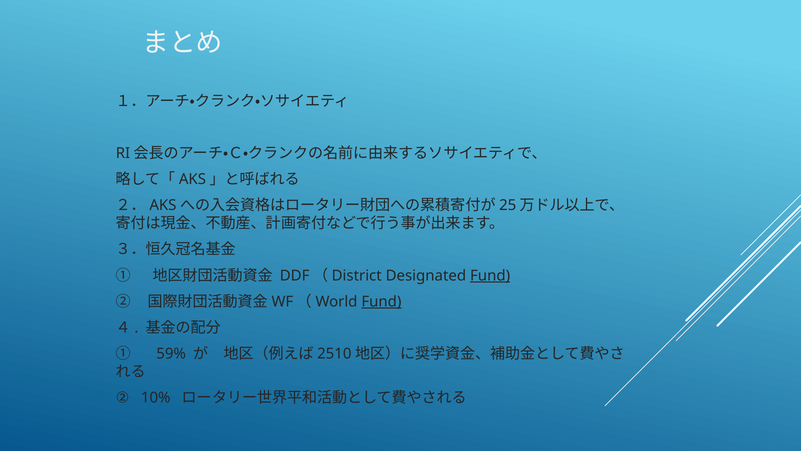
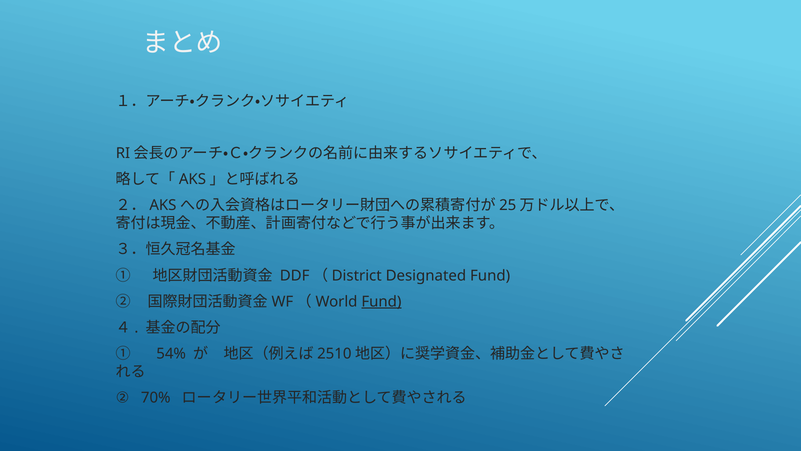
Fund underline: present -> none (490, 275)
59%: 59% -> 54% (171, 353)
10%: 10% -> 70% (156, 397)
